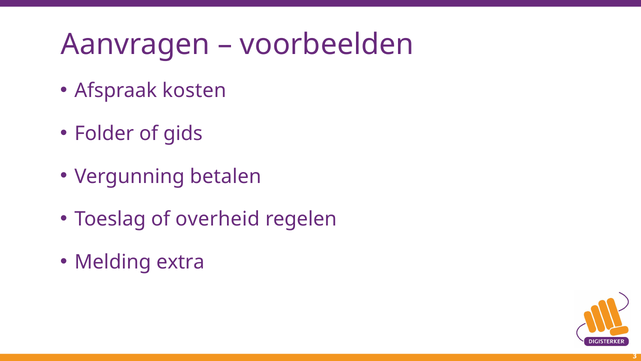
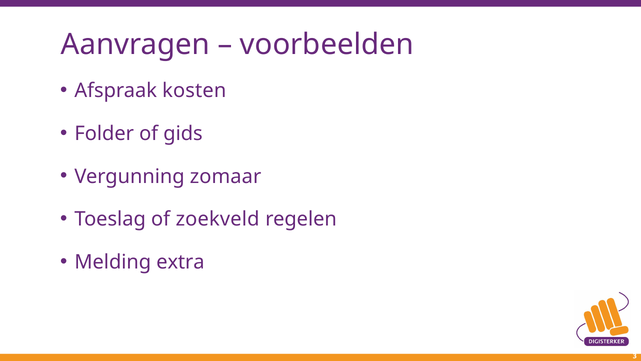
betalen: betalen -> zomaar (226, 176)
overheid: overheid -> zoekveld (218, 219)
